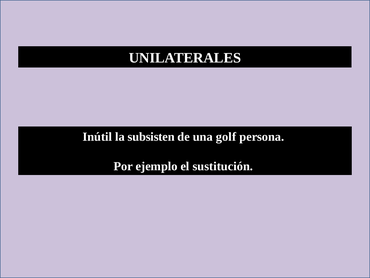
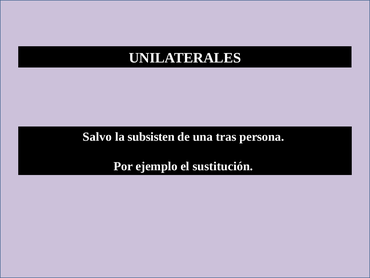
Inútil: Inútil -> Salvo (97, 136)
golf: golf -> tras (226, 136)
